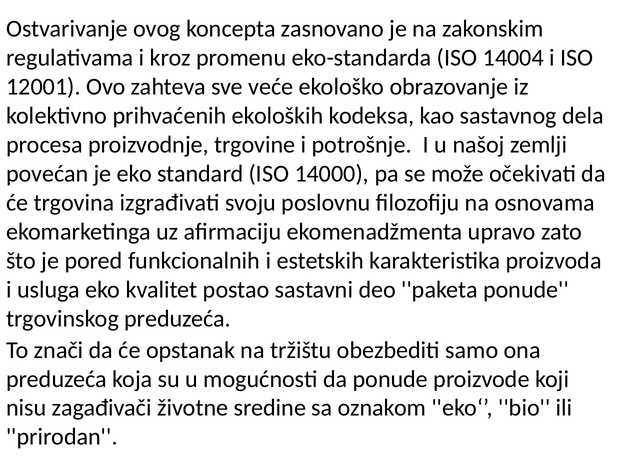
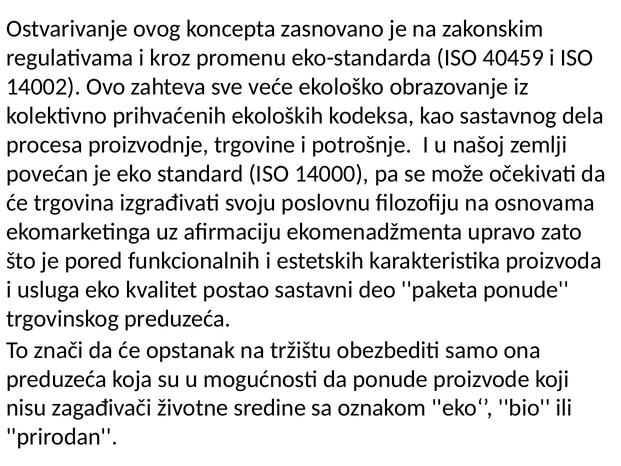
14004: 14004 -> 40459 (513, 58)
12001: 12001 -> 14002 (43, 87)
